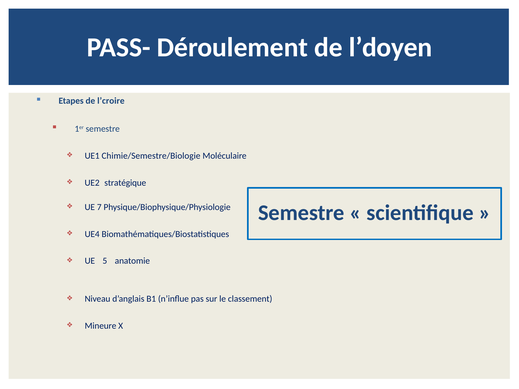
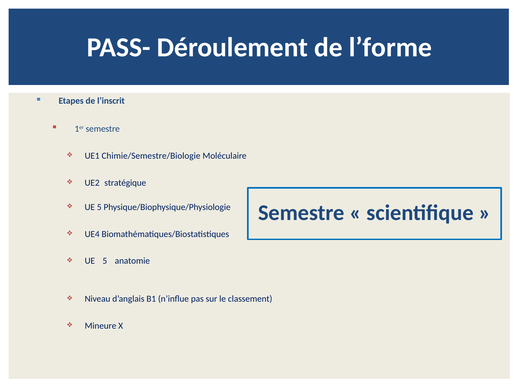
l’doyen: l’doyen -> l’forme (390, 47)
l’croire: l’croire -> l’inscrit (111, 101)
7: 7 -> 5 (99, 207)
